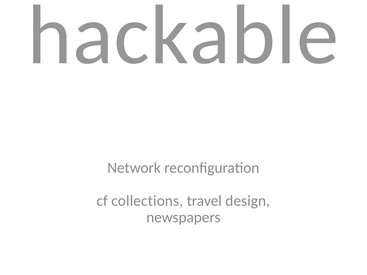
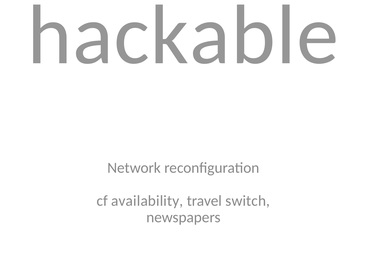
collections: collections -> availability (147, 201)
design: design -> switch (248, 201)
